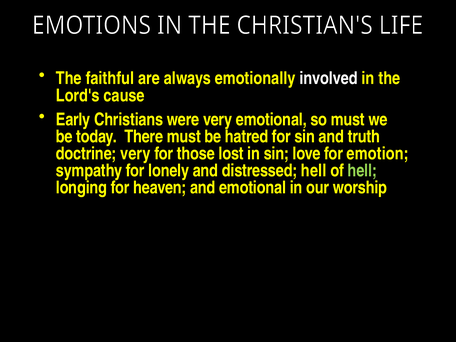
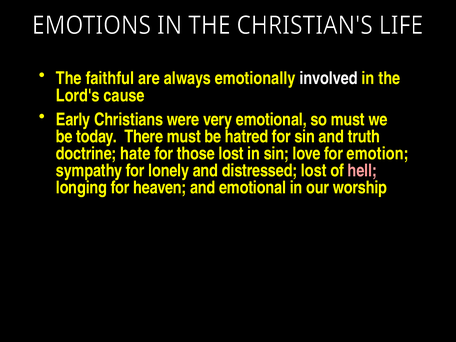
doctrine very: very -> hate (135, 154)
distressed hell: hell -> lost (314, 171)
hell colour: light green -> pink (362, 171)
